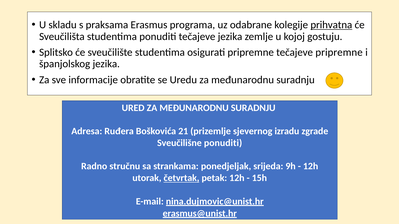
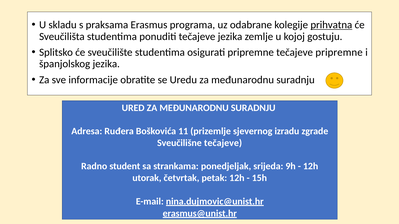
21: 21 -> 11 (183, 131)
Sveučilišne ponuditi: ponuditi -> tečajeve (223, 143)
stručnu: stručnu -> student (125, 167)
četvrtak underline: present -> none (181, 178)
